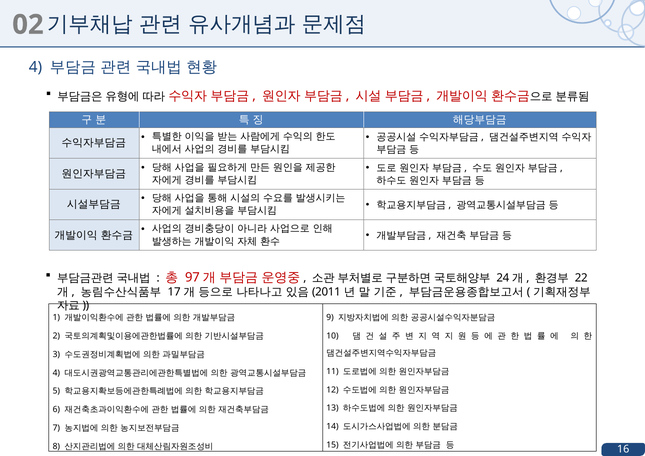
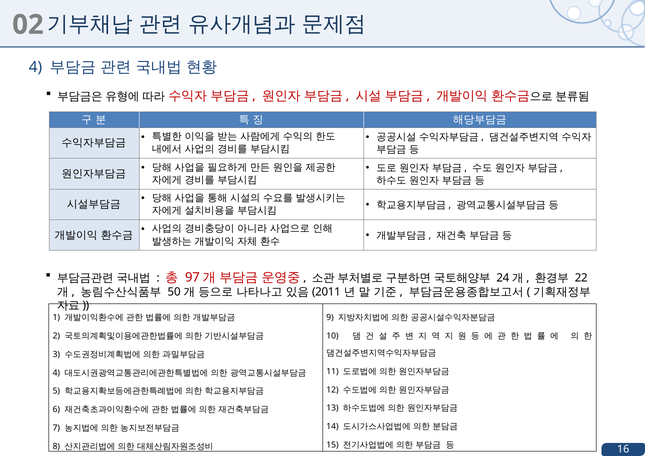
17: 17 -> 50 (174, 292)
